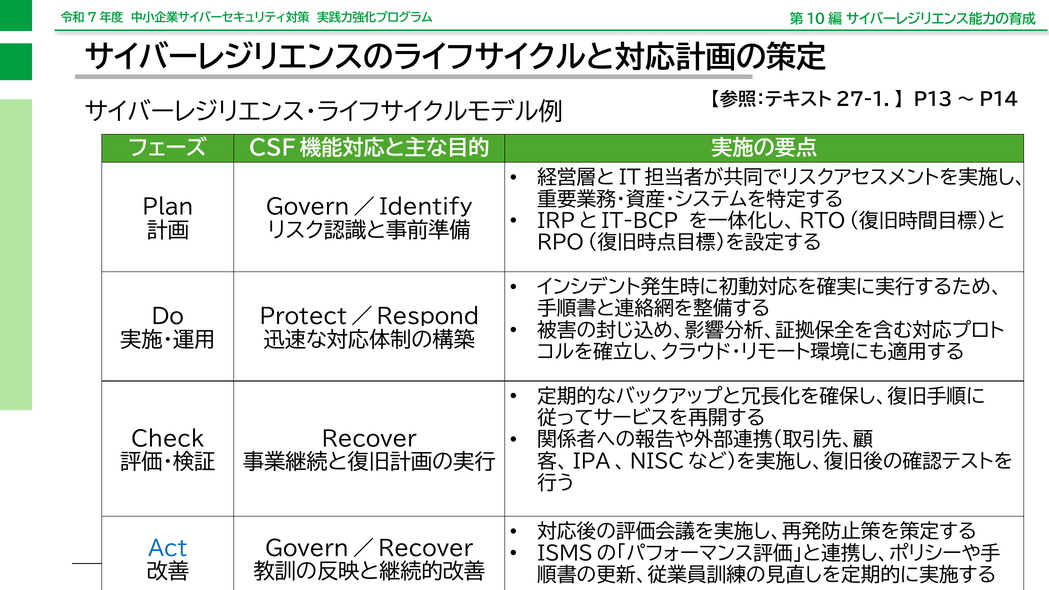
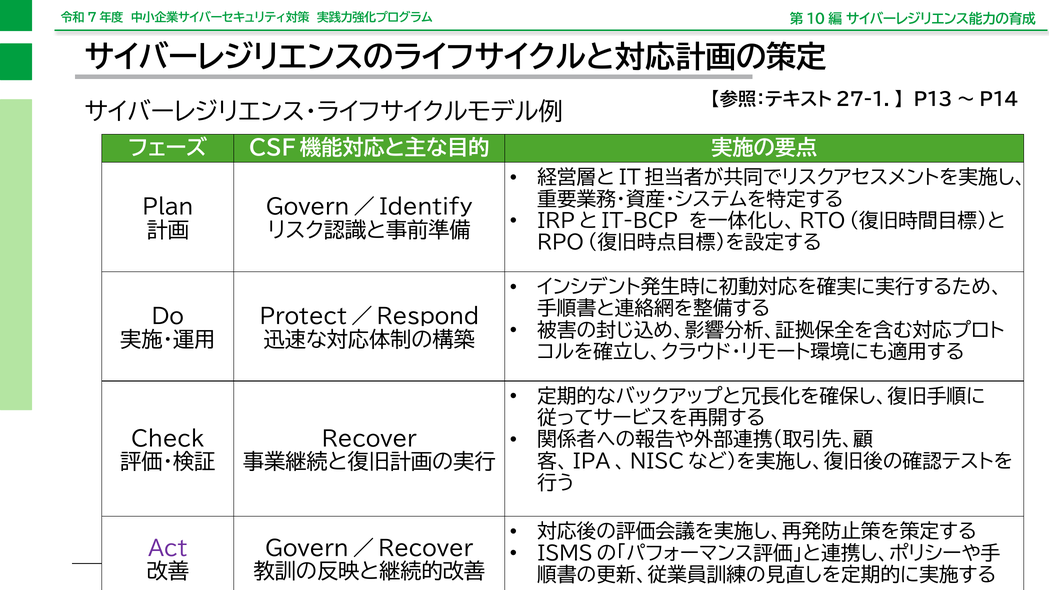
Act colour: blue -> purple (168, 549)
